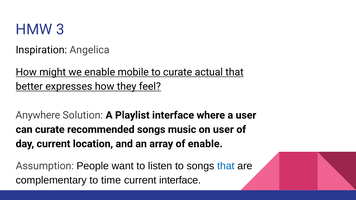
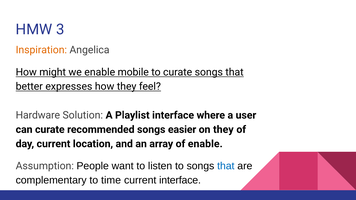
Inspiration colour: black -> orange (41, 50)
curate actual: actual -> songs (209, 72)
Anywhere: Anywhere -> Hardware (38, 115)
music: music -> easier (182, 130)
on user: user -> they (223, 130)
